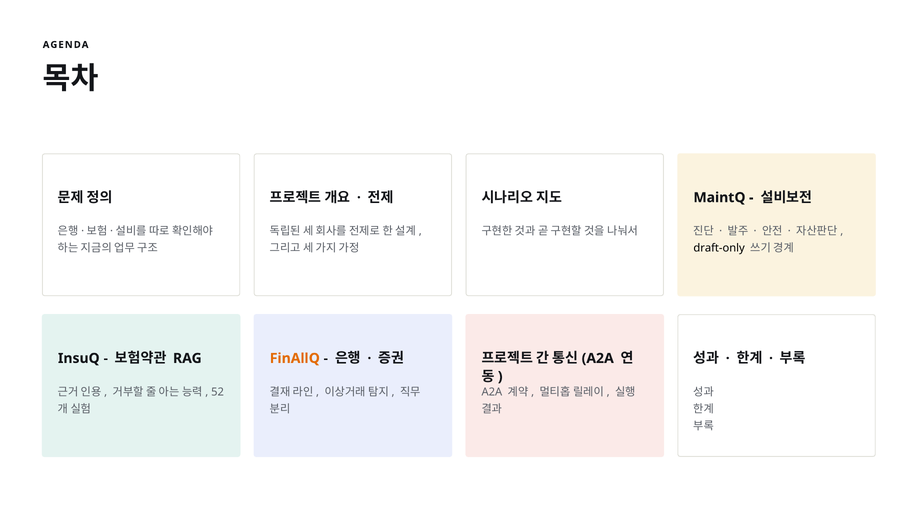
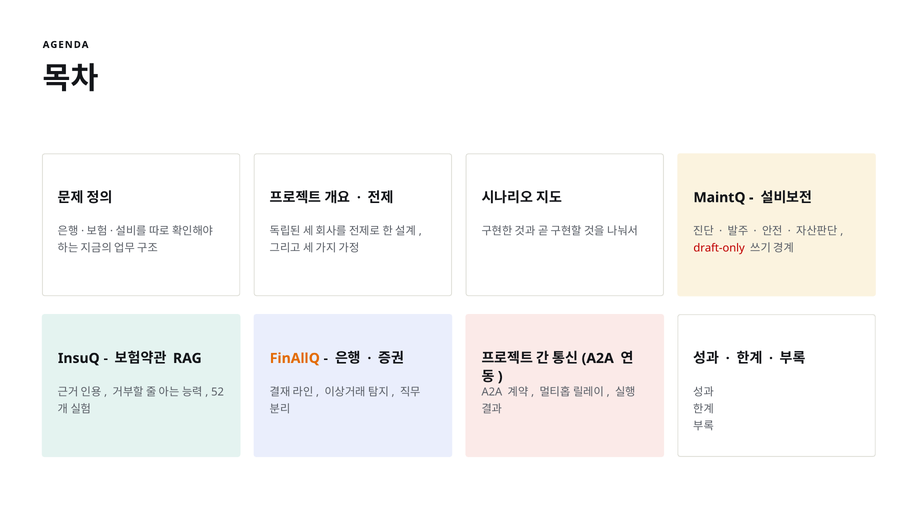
draft-only colour: black -> red (719, 249)
